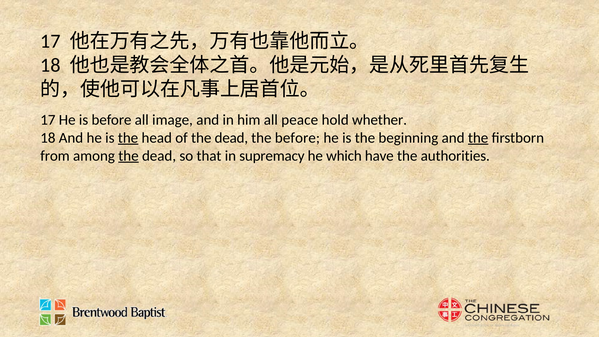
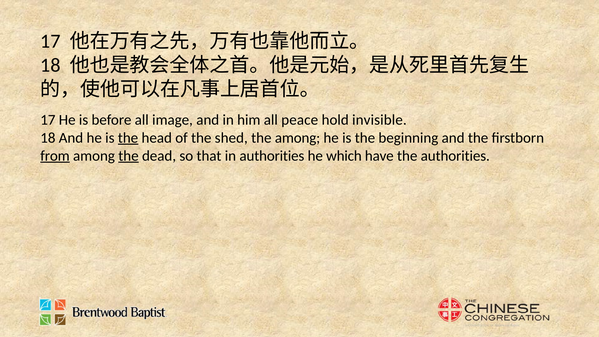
whether: whether -> invisible (379, 120)
of the dead: dead -> shed (231, 138)
the before: before -> among (298, 138)
the underline: present -> none (478, 138)
from underline: none -> present (55, 156)
in supremacy: supremacy -> authorities (272, 156)
